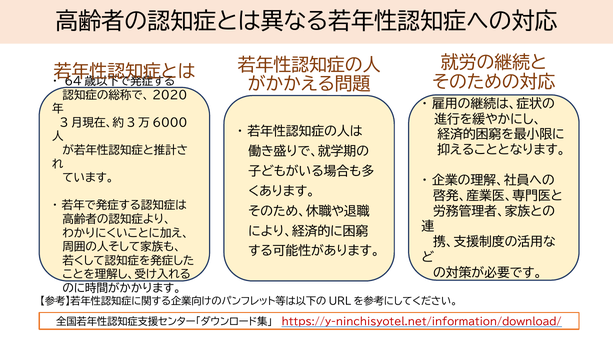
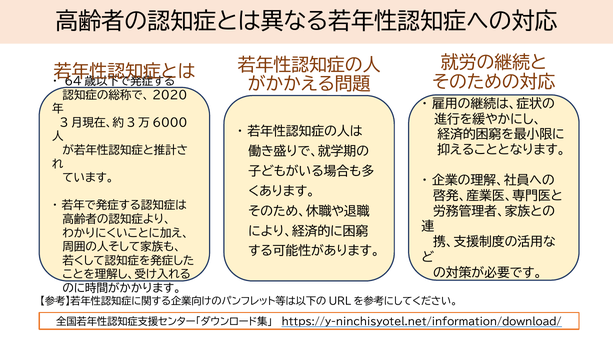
https://y-ninchisyotel.net/information/download/ colour: red -> black (422, 321)
